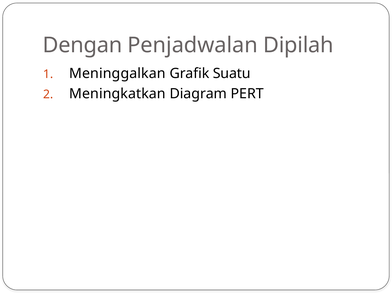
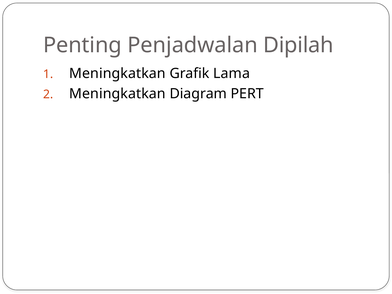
Dengan: Dengan -> Penting (82, 45)
Meninggalkan: Meninggalkan -> Meningkatkan (117, 73)
Suatu: Suatu -> Lama (232, 73)
